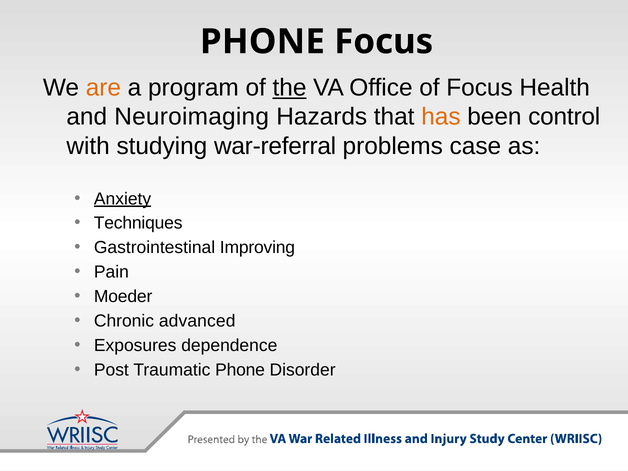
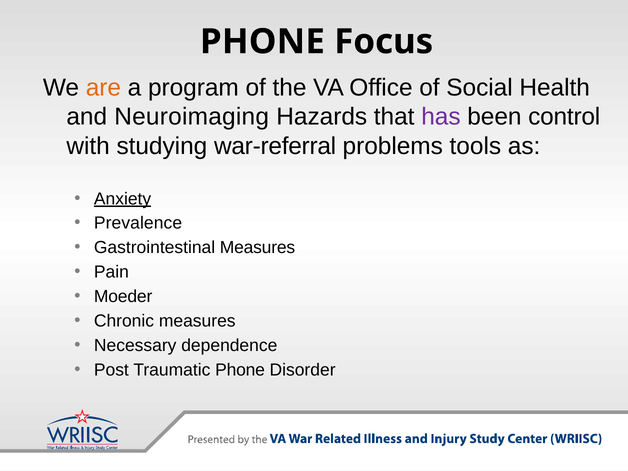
the underline: present -> none (290, 88)
of Focus: Focus -> Social (480, 88)
has colour: orange -> purple (441, 117)
case: case -> tools (475, 146)
Techniques: Techniques -> Prevalence (138, 223)
Gastrointestinal Improving: Improving -> Measures (257, 248)
Chronic advanced: advanced -> measures (197, 321)
Exposures: Exposures -> Necessary (135, 345)
